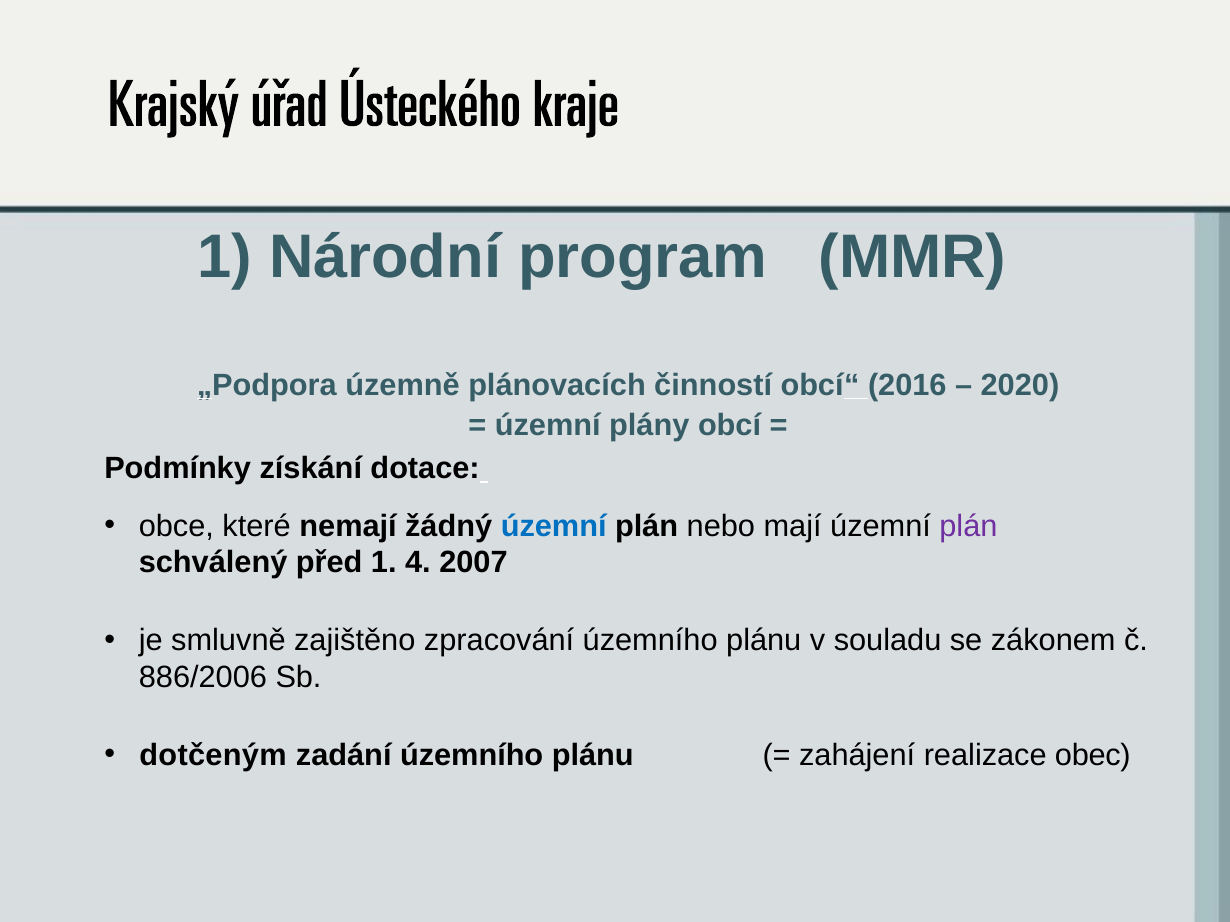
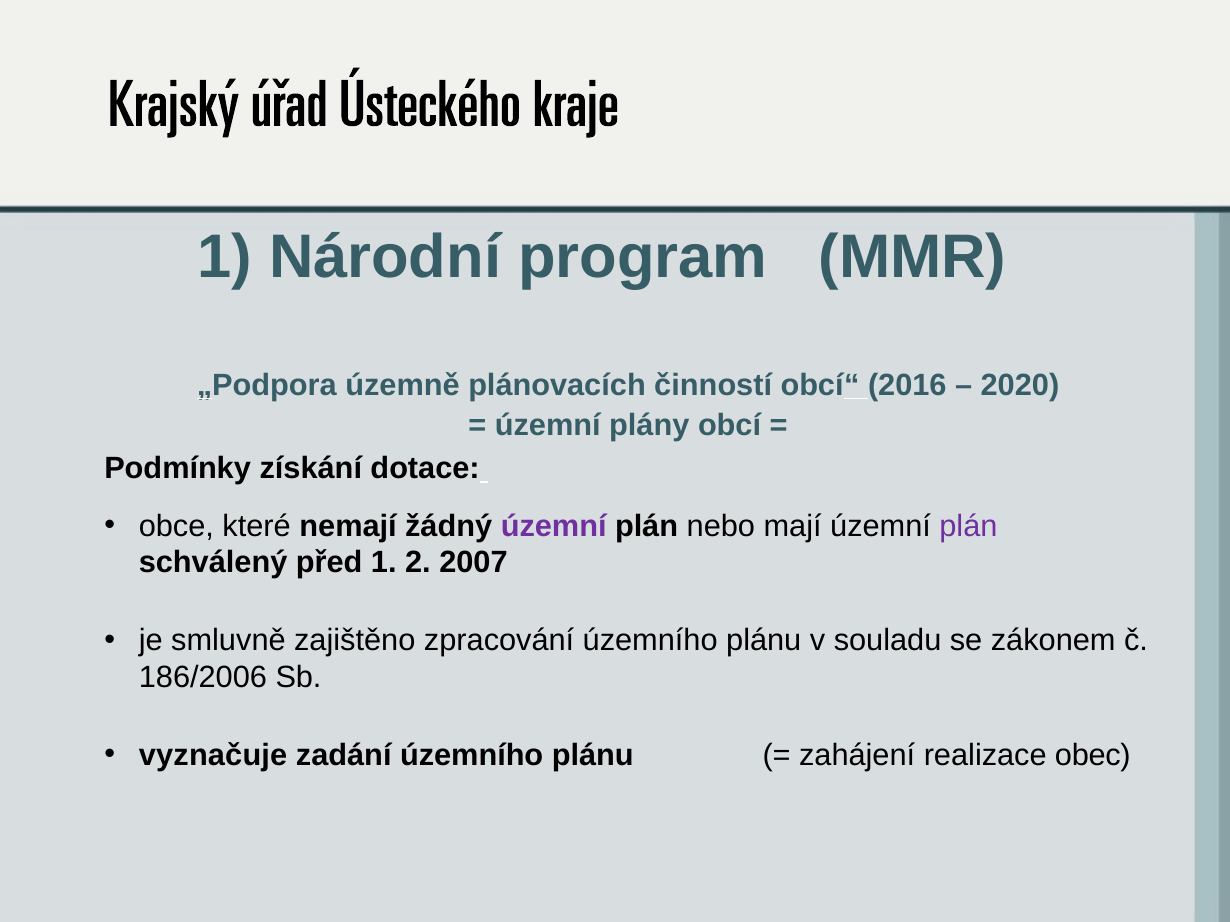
územní colour: blue -> purple (554, 526)
4: 4 -> 2 (418, 563)
886/2006: 886/2006 -> 186/2006 (203, 678)
dotčeným: dotčeným -> vyznačuje (213, 756)
